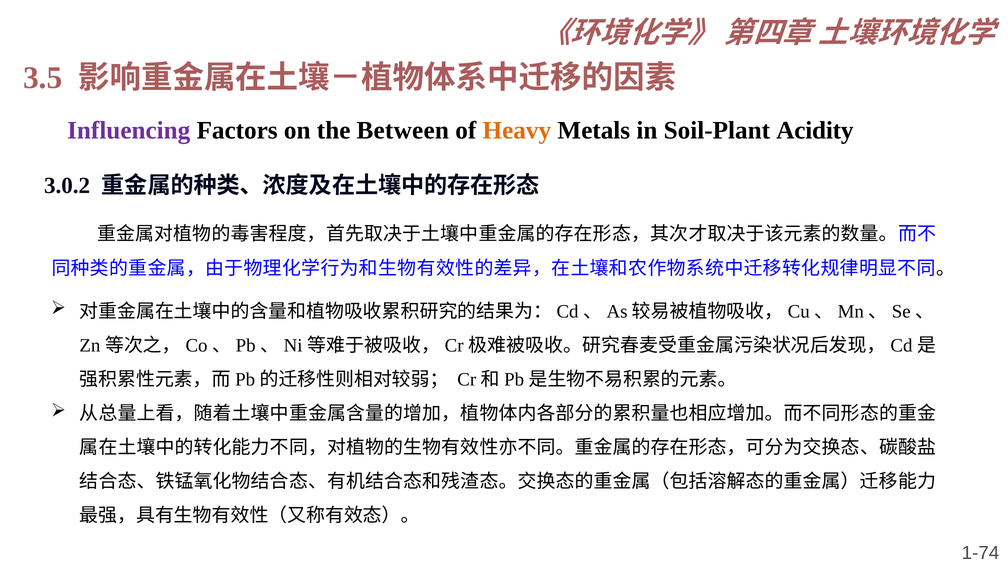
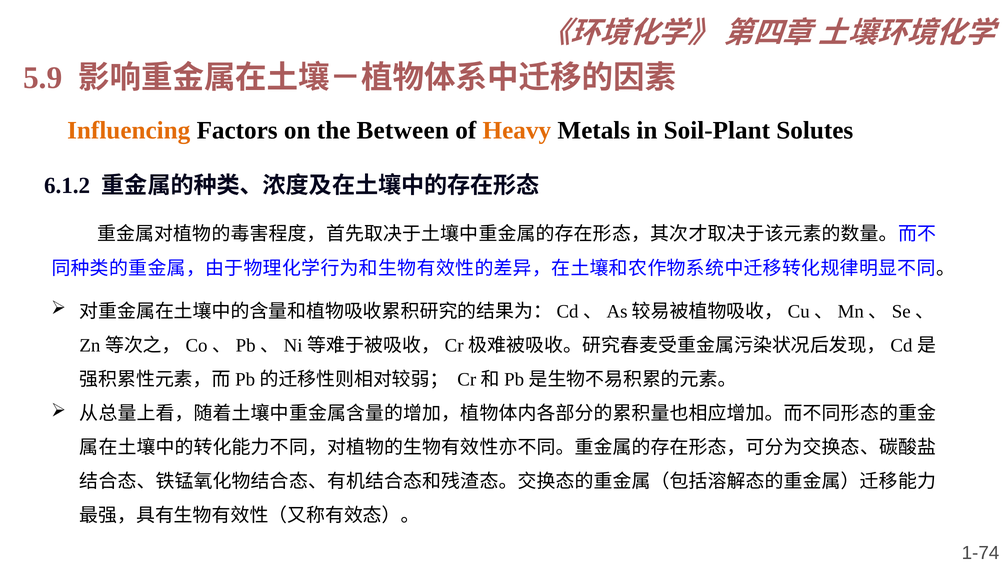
3.5: 3.5 -> 5.9 (43, 78)
Influencing colour: purple -> orange (129, 131)
Acidity: Acidity -> Solutes (815, 131)
3.0.2: 3.0.2 -> 6.1.2 (67, 186)
